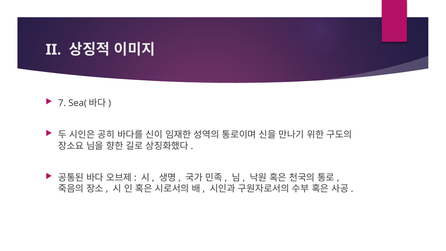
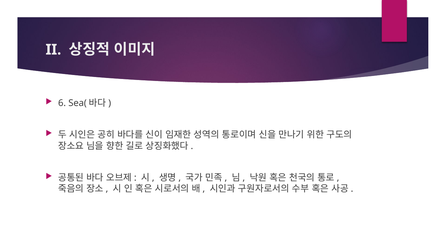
7: 7 -> 6 (62, 103)
